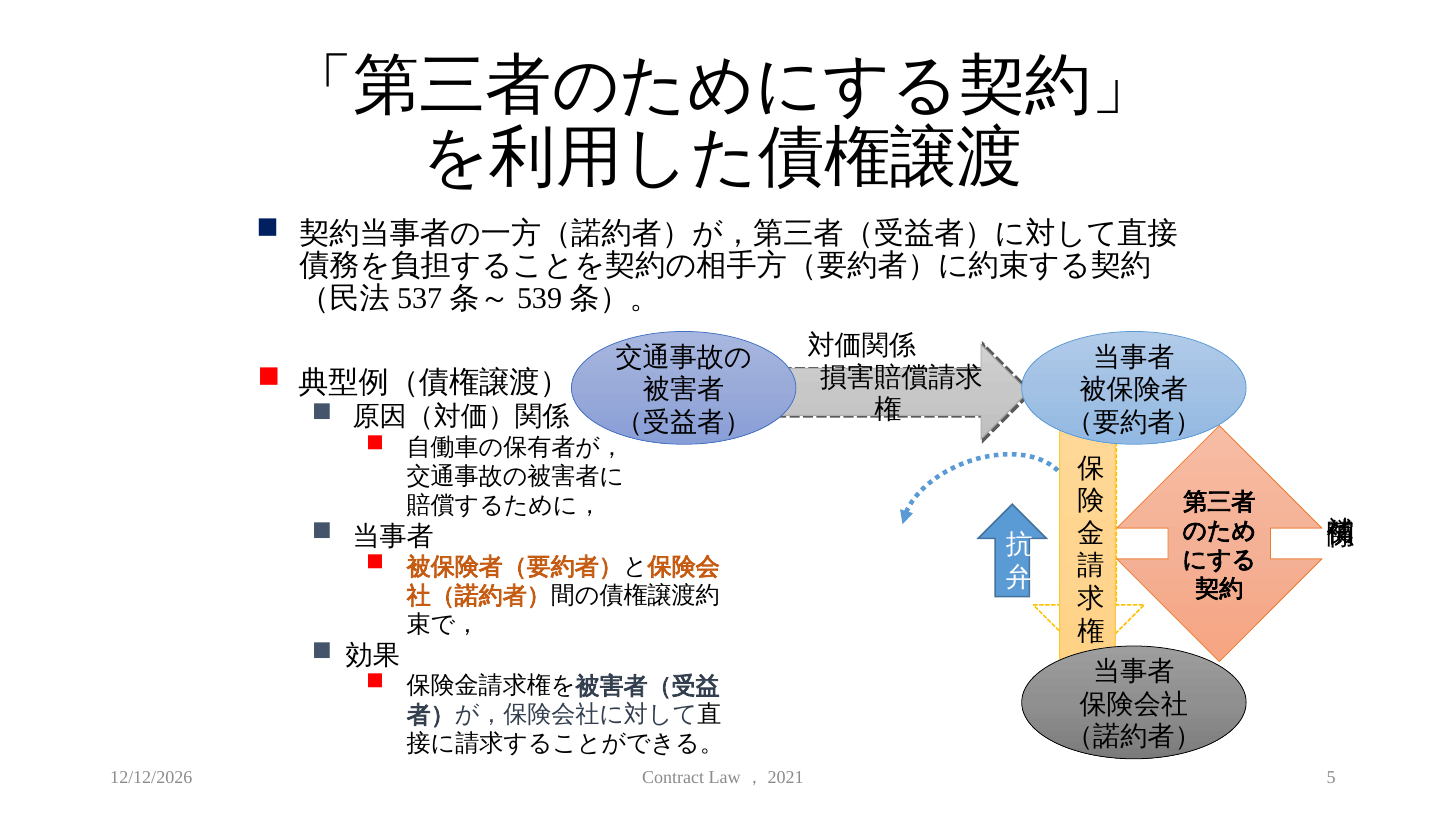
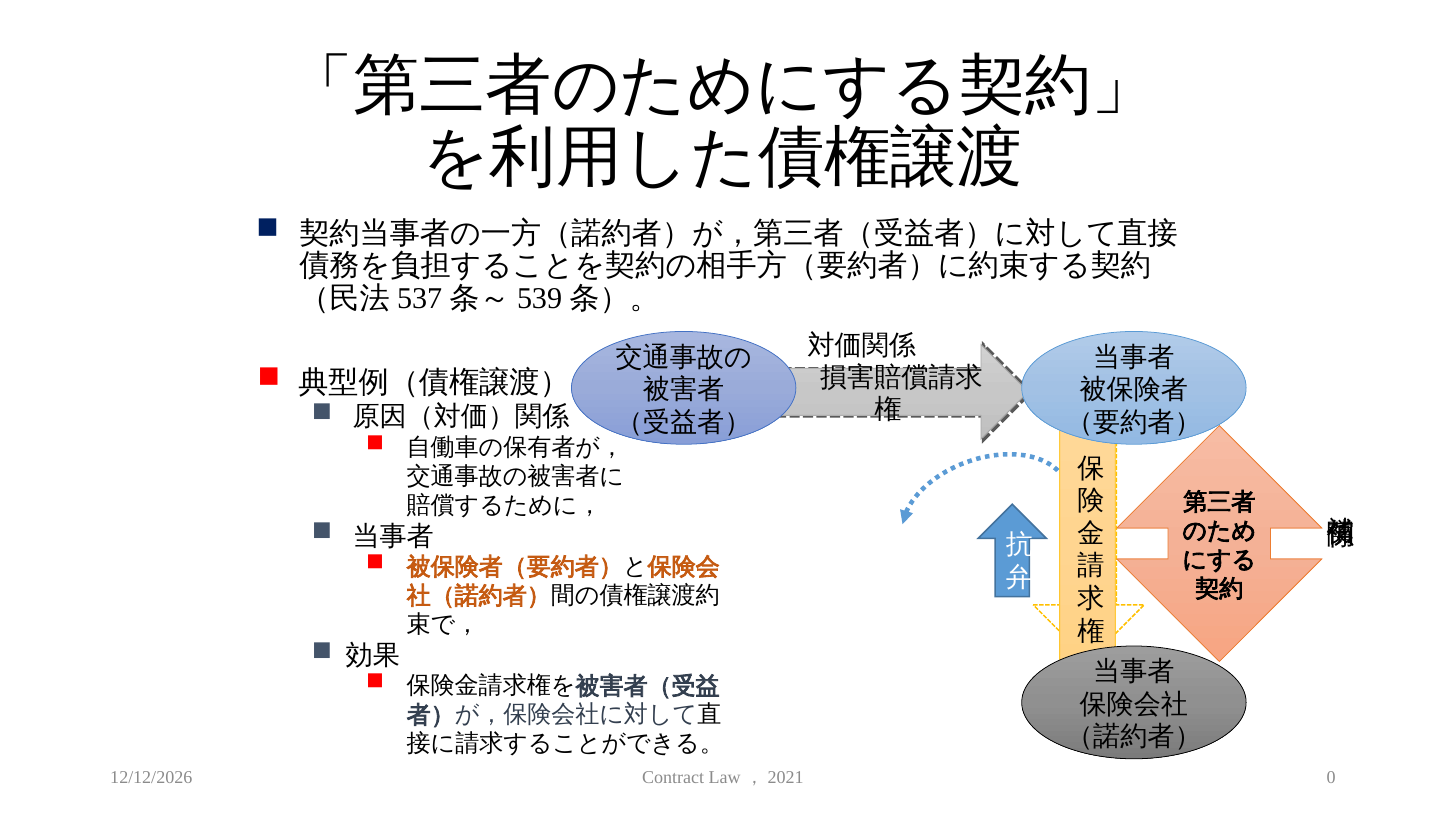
5: 5 -> 0 (1331, 777)
